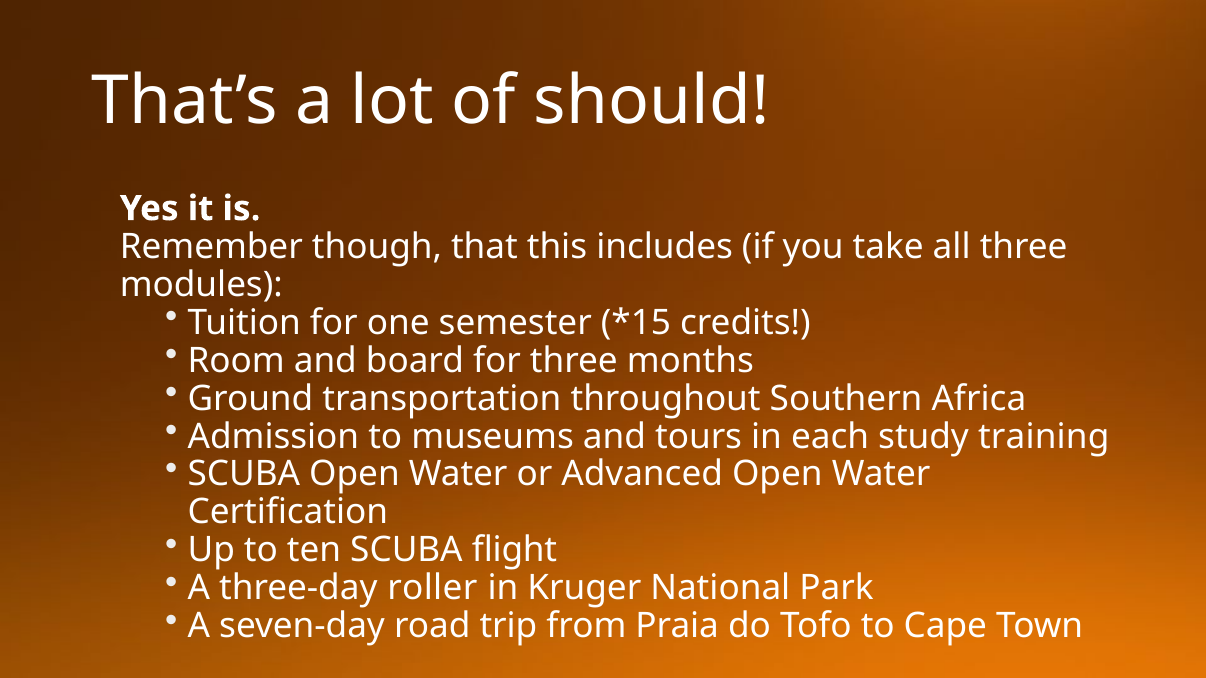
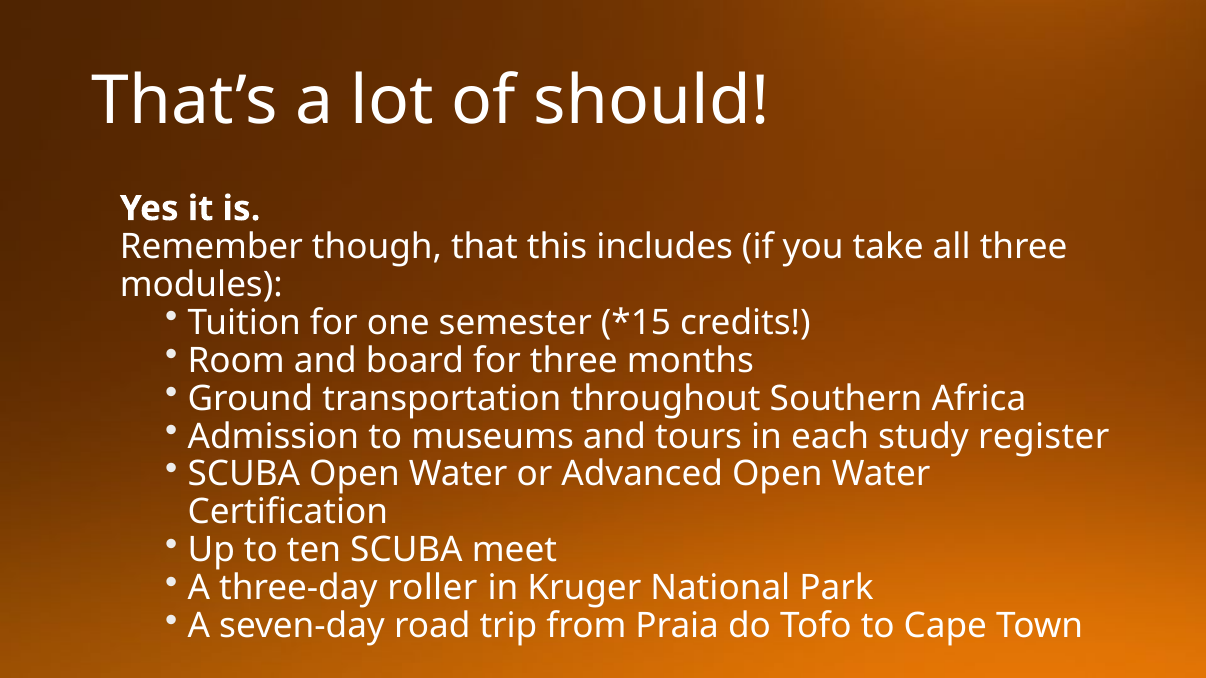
training: training -> register (1044, 437)
flight: flight -> meet (514, 551)
